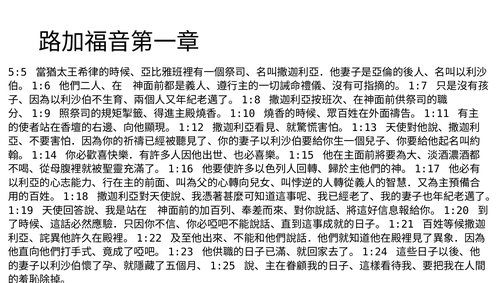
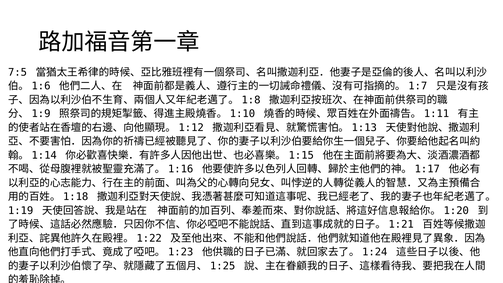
5:5: 5:5 -> 7:5 (17, 72)
